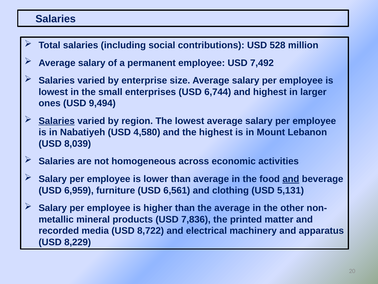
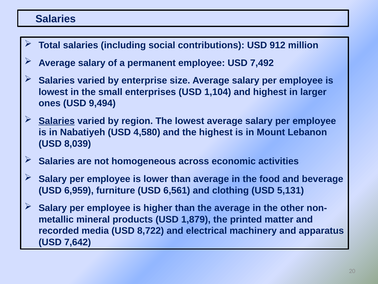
528: 528 -> 912 (278, 45)
6,744: 6,744 -> 1,104 (218, 92)
and underline: present -> none (291, 179)
7,836: 7,836 -> 1,879 (196, 219)
8,229: 8,229 -> 7,642 (78, 242)
